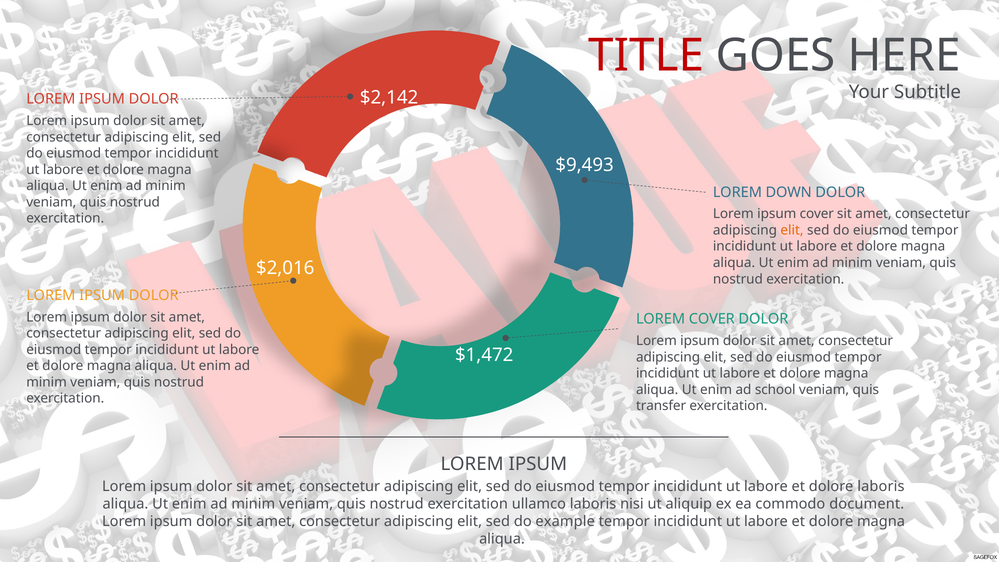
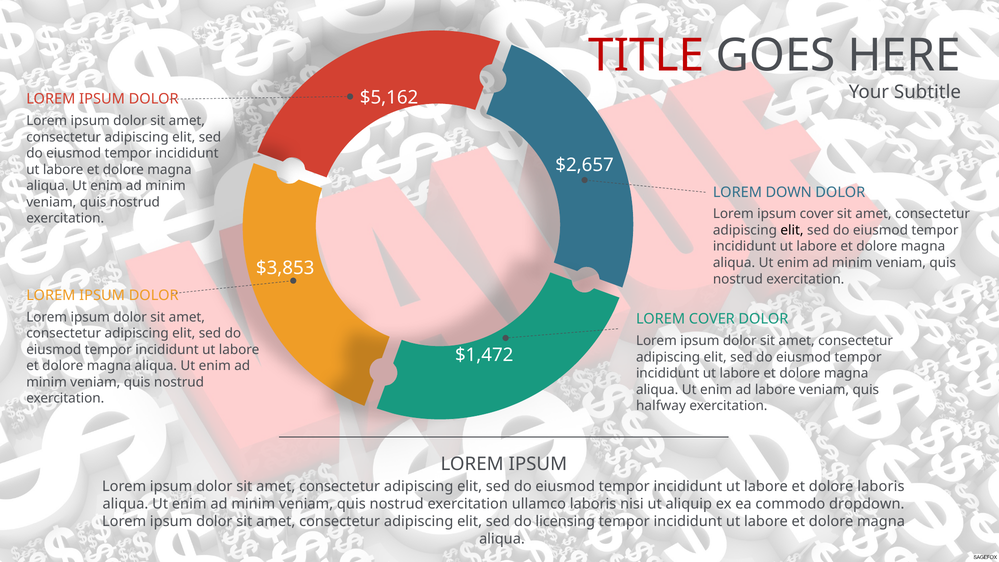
$2,142: $2,142 -> $5,162 (389, 98)
$9,493: $9,493 -> $2,657 (585, 165)
elit colour: orange -> black (792, 230)
$2,016: $2,016 -> $3,853 (285, 268)
ad school: school -> labore (775, 390)
transfer: transfer -> halfway (661, 406)
document: document -> dropdown (867, 504)
example: example -> licensing (565, 522)
